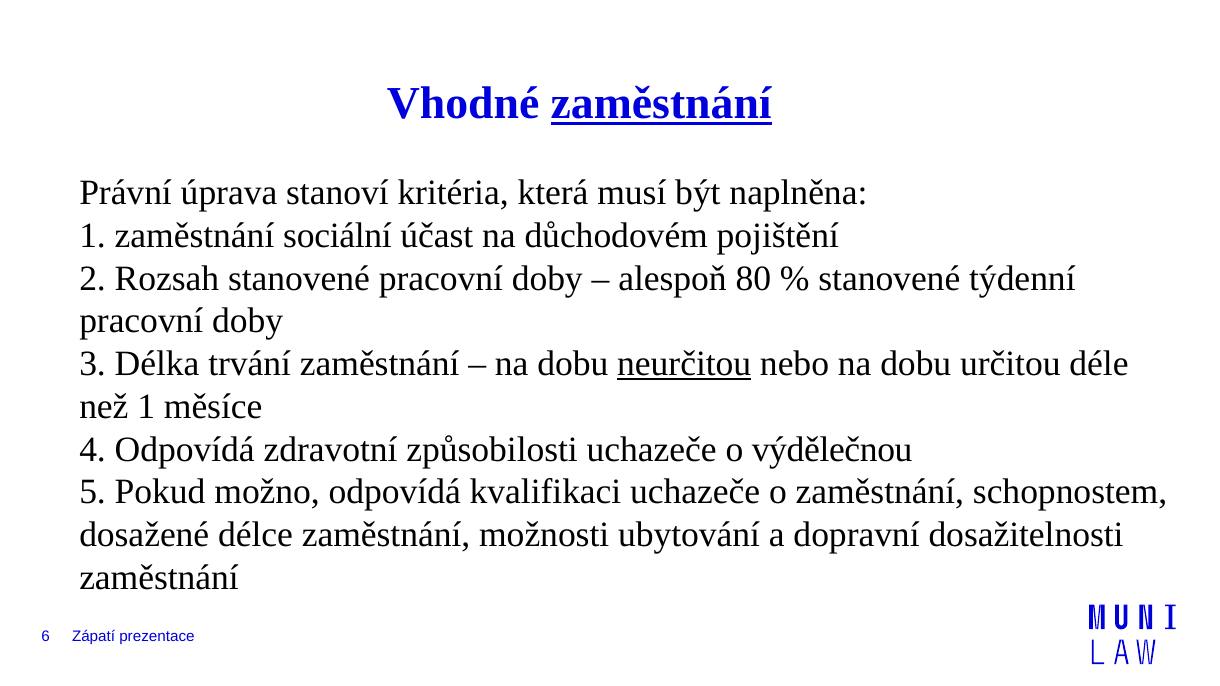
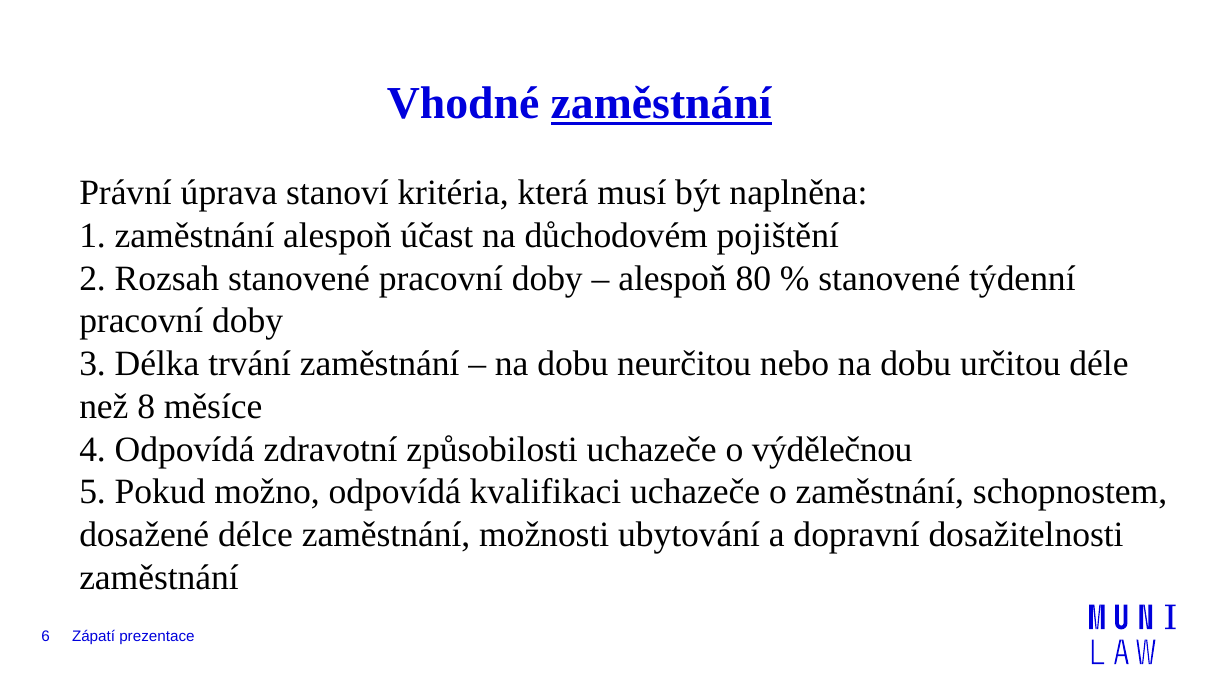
zaměstnání sociální: sociální -> alespoň (337, 236)
neurčitou underline: present -> none (684, 364)
než 1: 1 -> 8 (146, 407)
